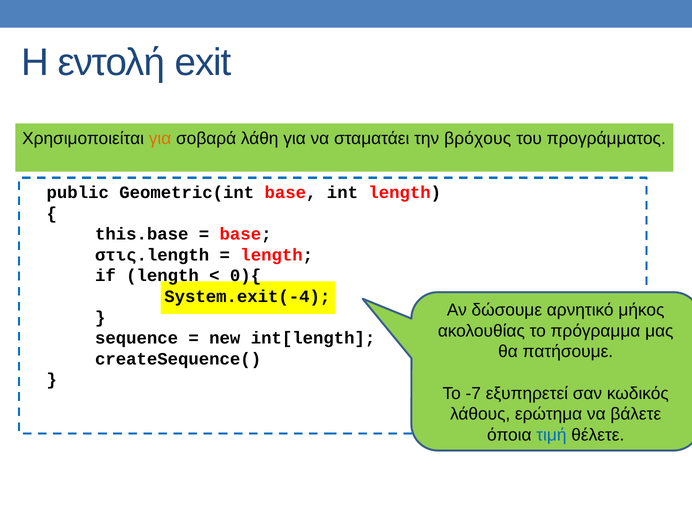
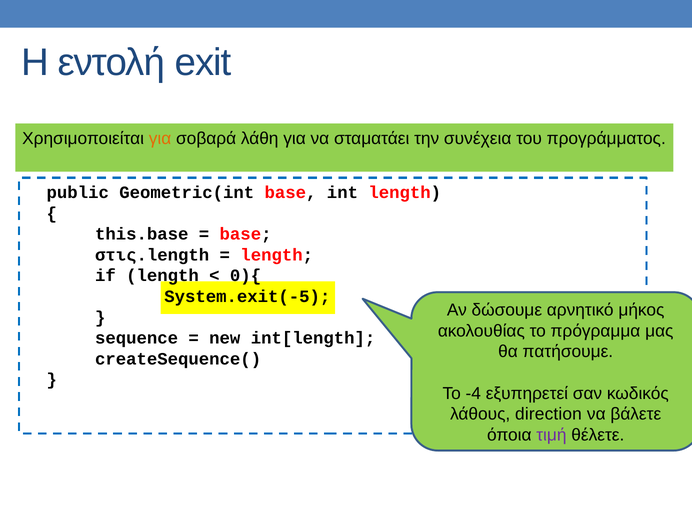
βρόχους: βρόχους -> συνέχεια (478, 138)
System.exit(-4: System.exit(-4 -> System.exit(-5 (247, 297)
-7: -7 -> -4 (473, 393)
ερώτημα: ερώτημα -> direction (548, 414)
τιμή colour: blue -> purple (551, 435)
